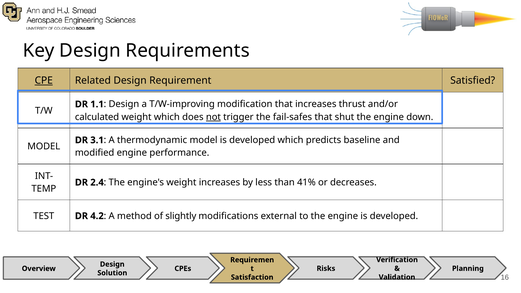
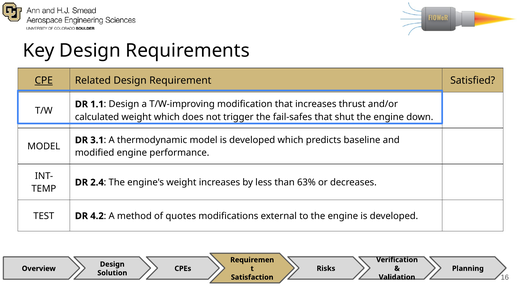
not underline: present -> none (213, 117)
41%: 41% -> 63% (306, 182)
slightly: slightly -> quotes (181, 216)
